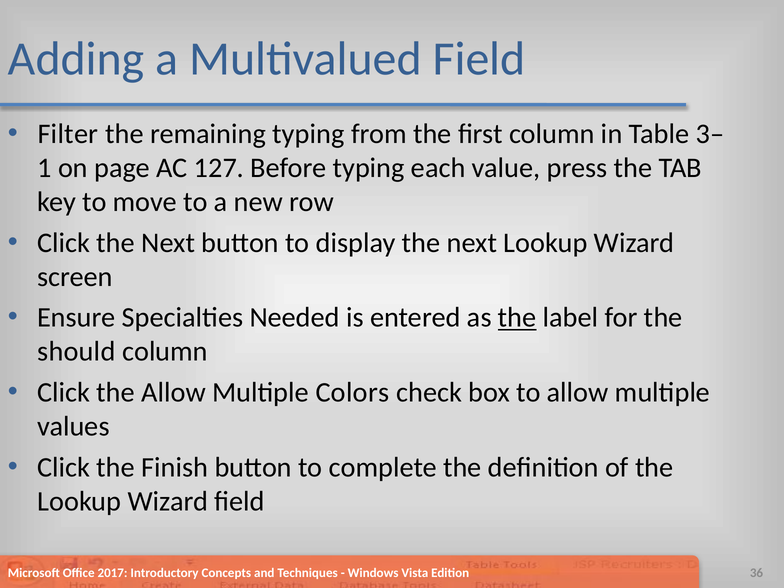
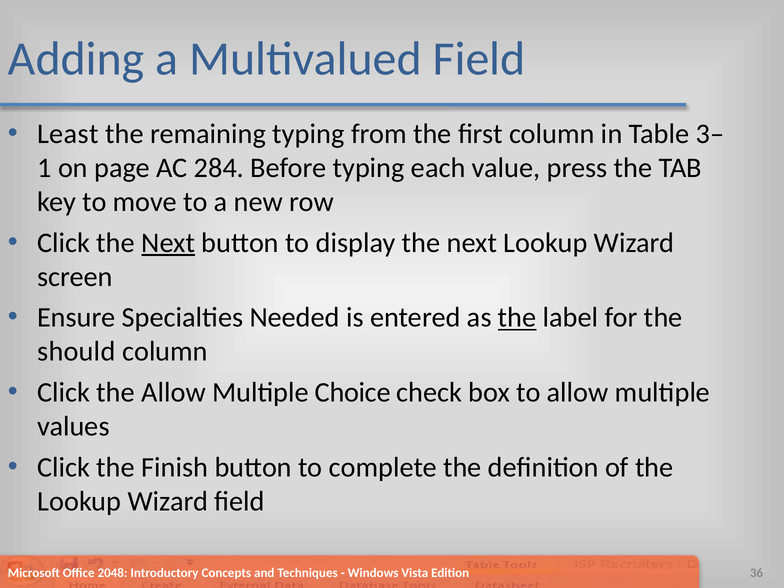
Filter: Filter -> Least (68, 134)
127: 127 -> 284 (219, 168)
Next underline: none -> present (168, 243)
Colors: Colors -> Choice (353, 393)
2017: 2017 -> 2048 (113, 573)
